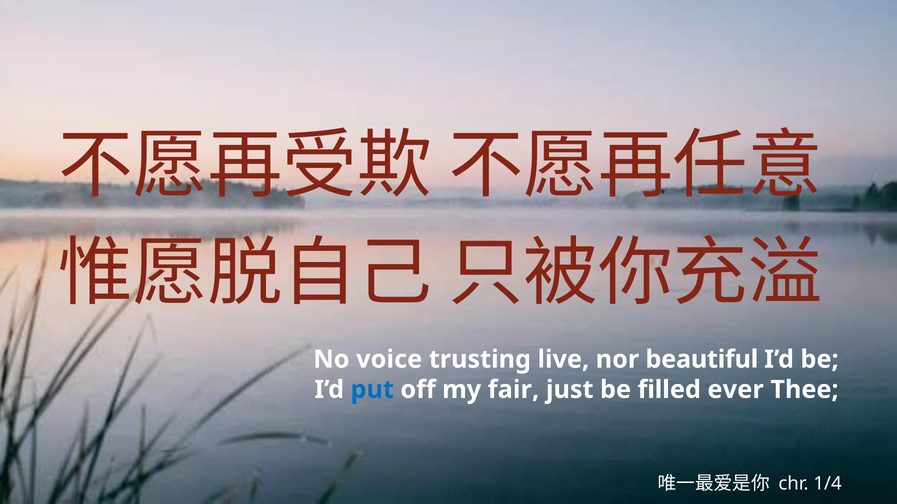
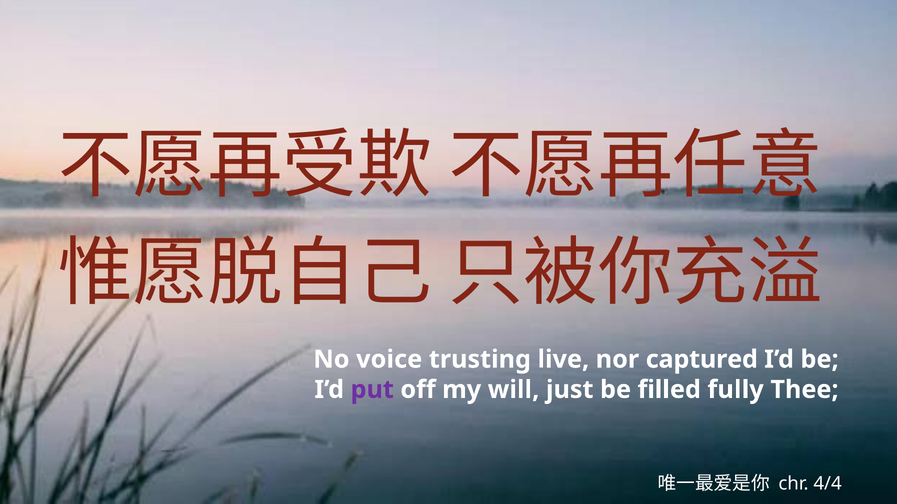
beautiful: beautiful -> captured (702, 360)
put colour: blue -> purple (372, 390)
fair: fair -> will (514, 390)
ever: ever -> fully (736, 390)
1/4: 1/4 -> 4/4 (828, 484)
